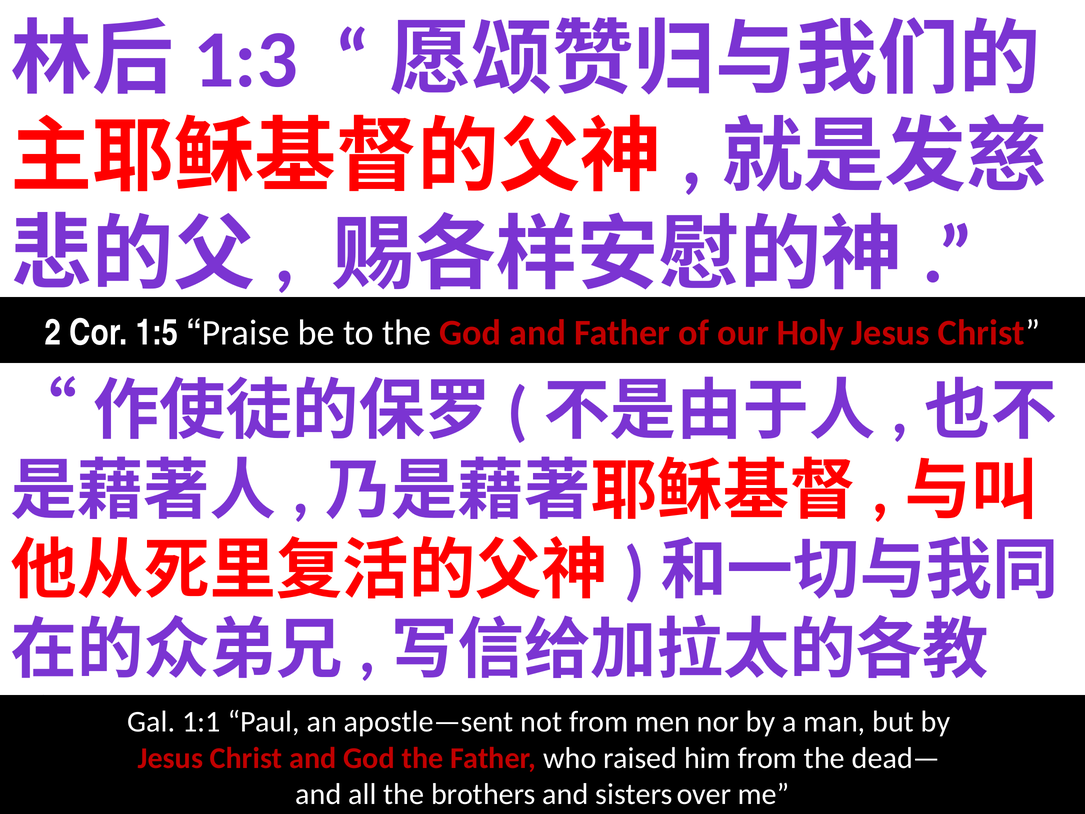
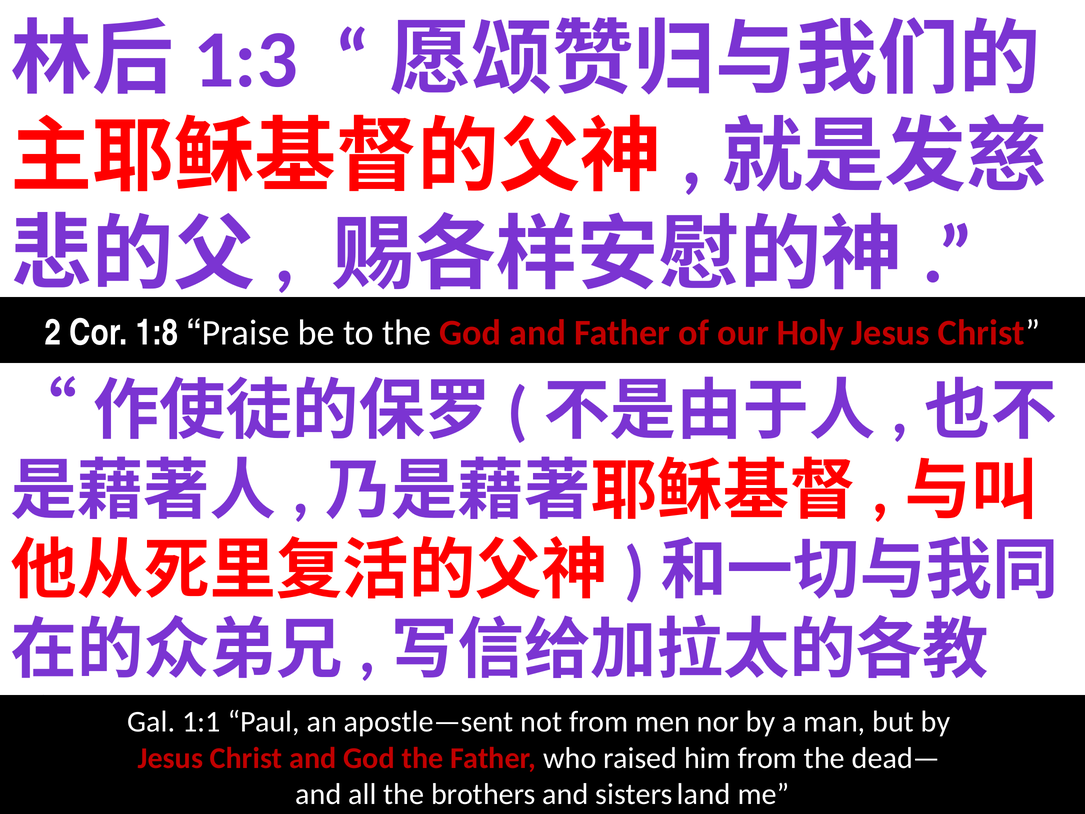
1:5: 1:5 -> 1:8 (157, 333)
over: over -> land (704, 794)
